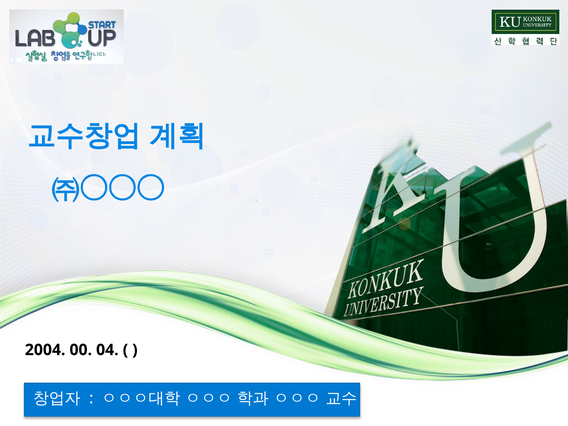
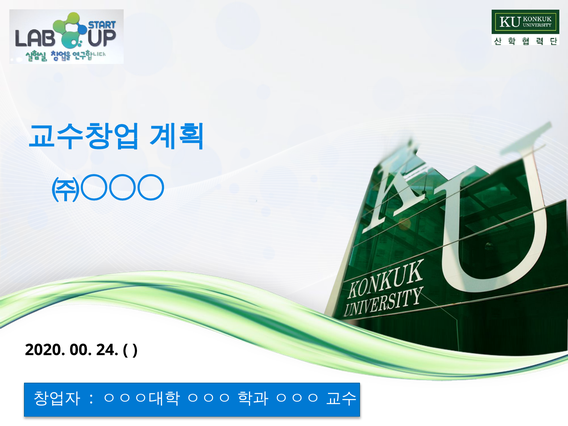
2004: 2004 -> 2020 (45, 350)
04: 04 -> 24 (107, 350)
